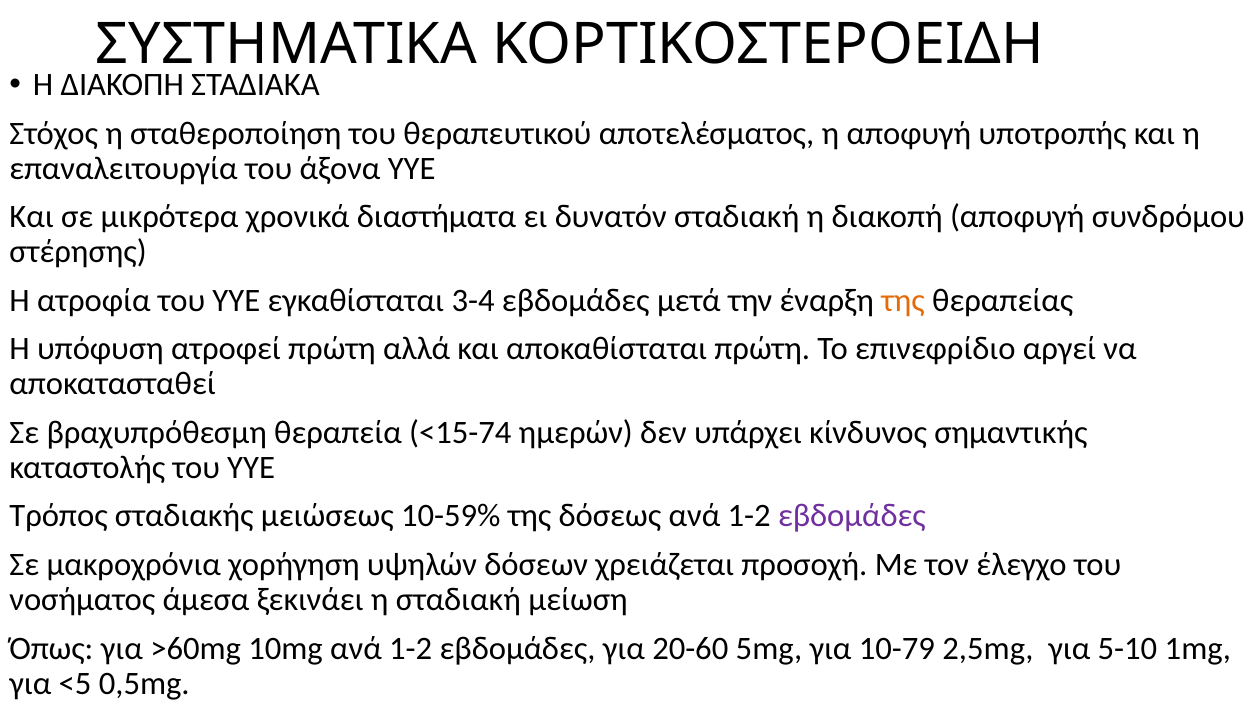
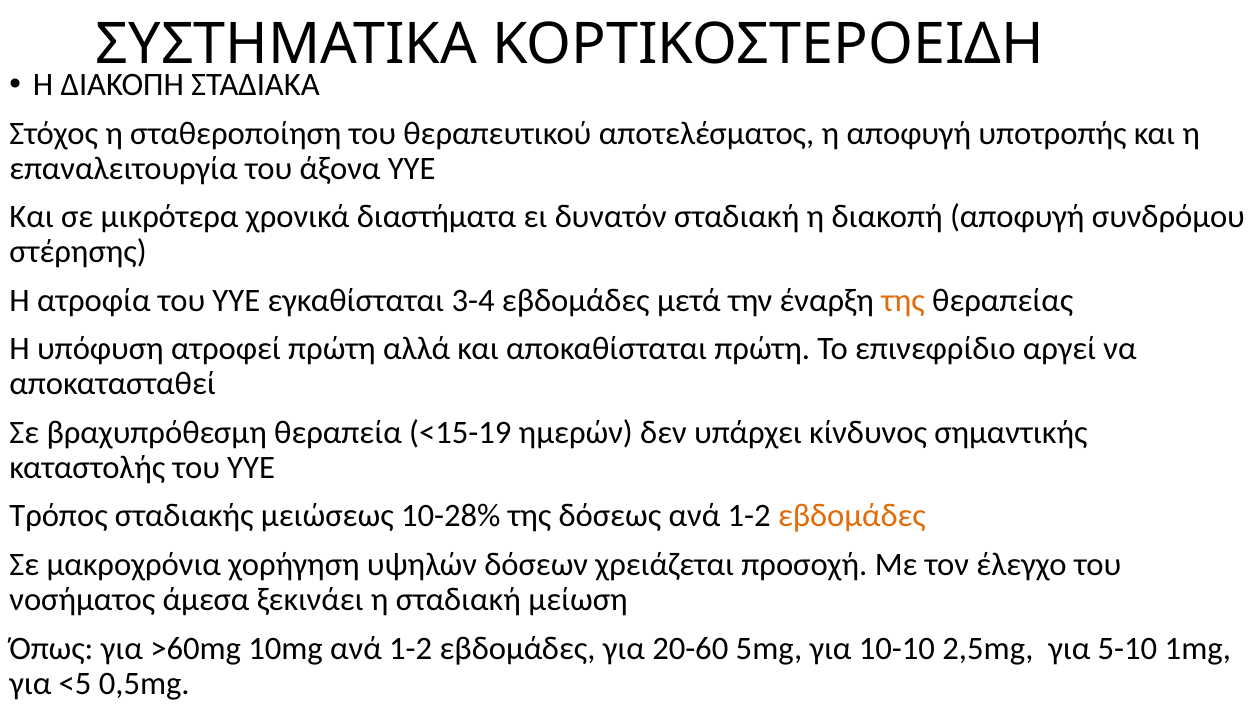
<15-74: <15-74 -> <15-19 (460, 433)
10-59%: 10-59% -> 10-28% (451, 516)
εβδομάδες colour: purple -> orange (852, 516)
10-79: 10-79 -> 10-10 (897, 648)
